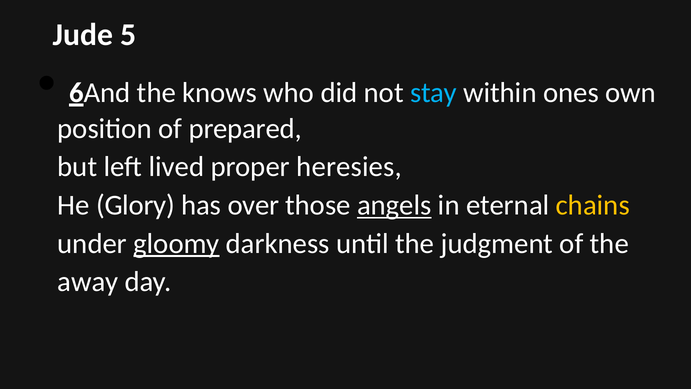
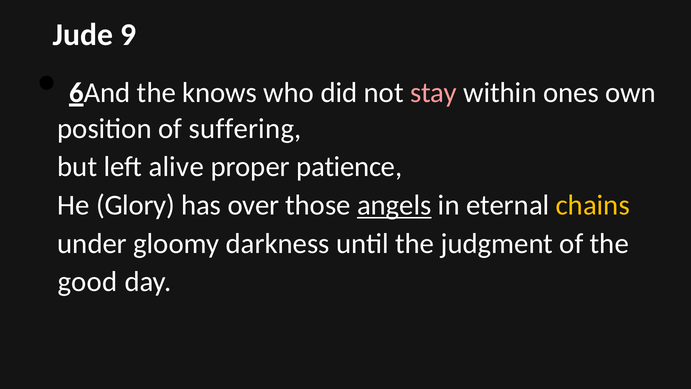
5: 5 -> 9 (128, 35)
stay colour: light blue -> pink (434, 92)
prepared: prepared -> suffering (245, 129)
lived: lived -> alive (176, 167)
heresies: heresies -> patience (349, 167)
gloomy underline: present -> none (176, 243)
away: away -> good (88, 282)
